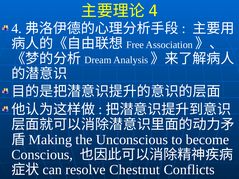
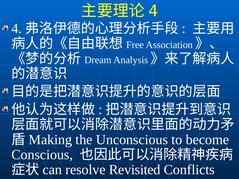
Chestnut: Chestnut -> Revisited (135, 170)
